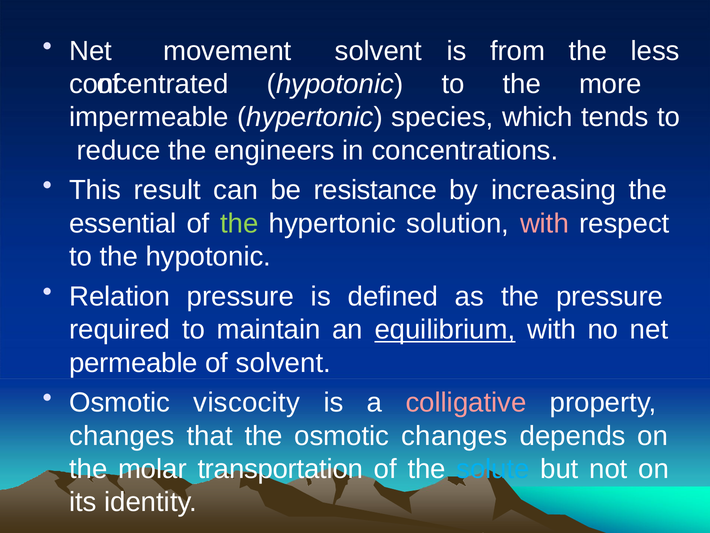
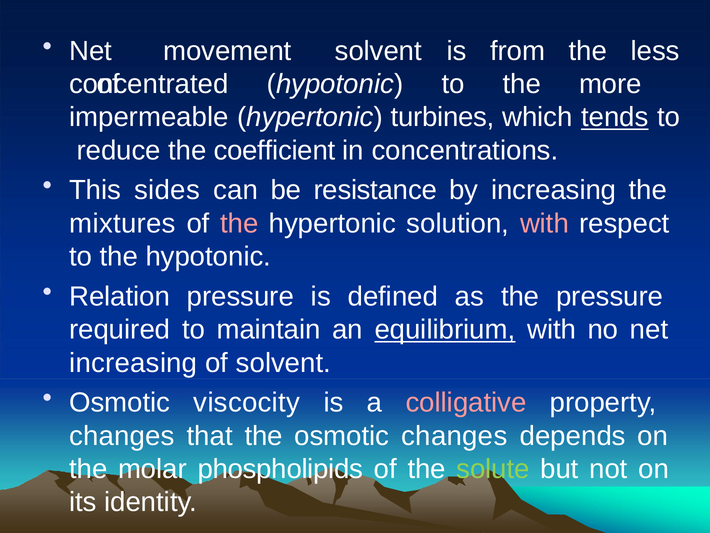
species: species -> turbines (443, 117)
tends underline: none -> present (615, 117)
engineers: engineers -> coefficient (275, 150)
result: result -> sides (167, 190)
essential: essential -> mixtures (123, 223)
the colour: light green -> pink (239, 223)
permeable: permeable -> increasing (133, 363)
transportation: transportation -> phospholipids (280, 469)
solute colour: light blue -> light green (493, 469)
